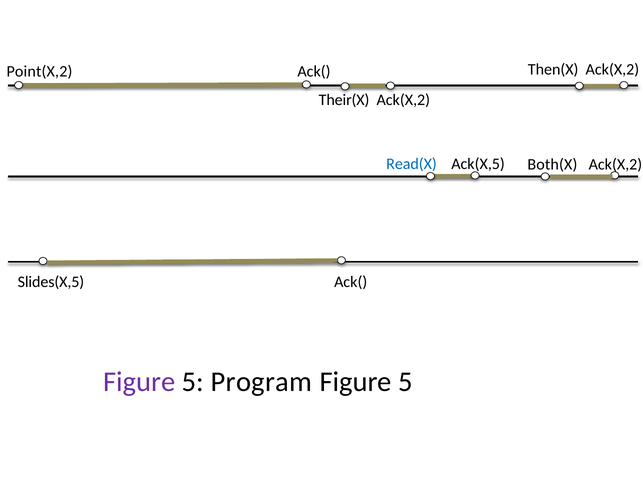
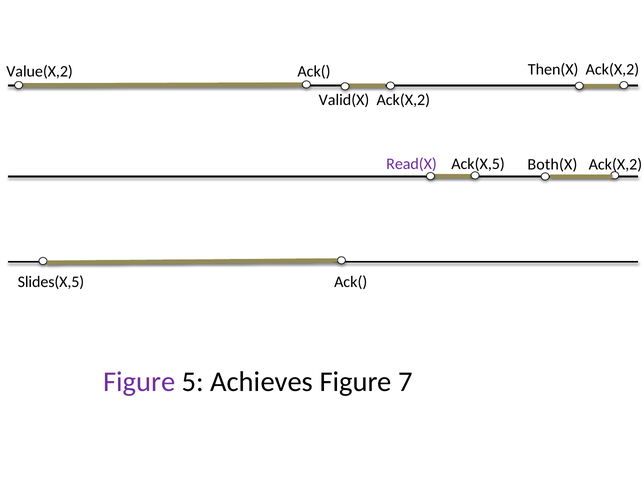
Point(X,2: Point(X,2 -> Value(X,2 (40, 72)
Their(X: Their(X -> Valid(X (344, 100)
Read(X colour: blue -> purple (412, 164)
Program: Program -> Achieves (262, 382)
5: 5 -> 7 (405, 382)
